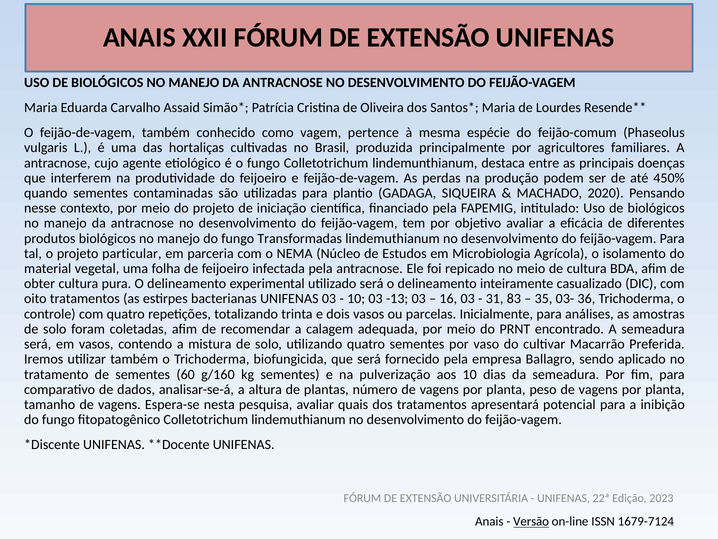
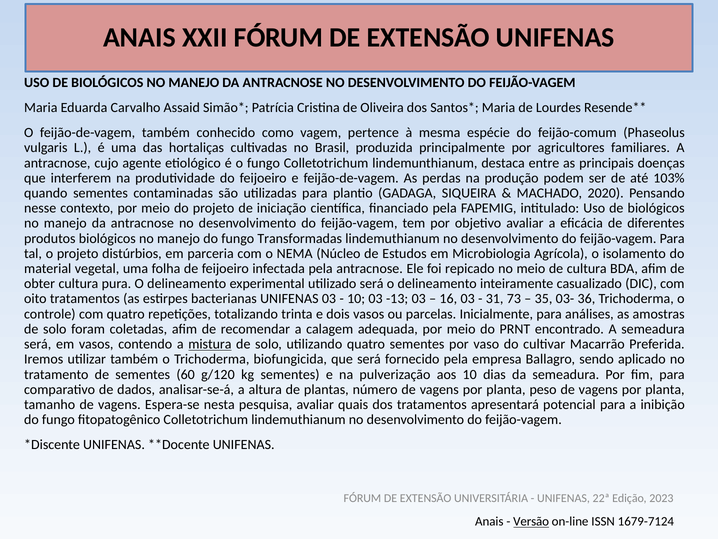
450%: 450% -> 103% (669, 178)
particular: particular -> distúrbios (132, 253)
83: 83 -> 73 (514, 299)
mistura underline: none -> present (210, 344)
g/160: g/160 -> g/120 (218, 374)
